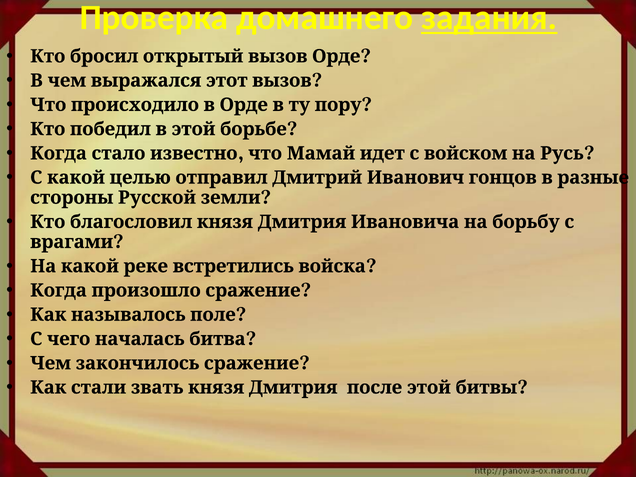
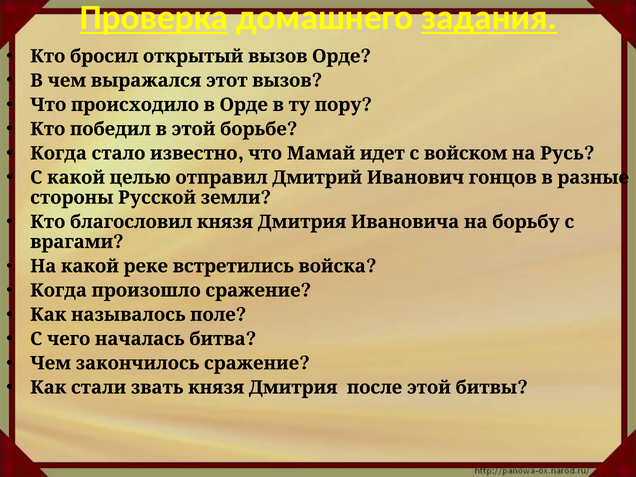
Проверка underline: none -> present (154, 18)
